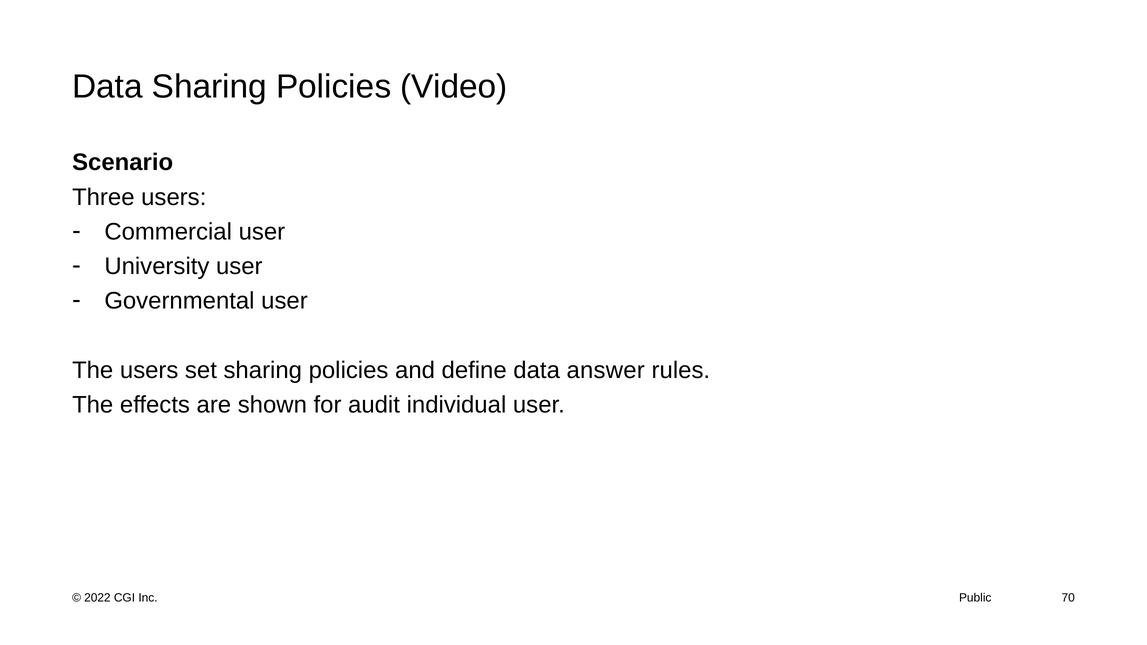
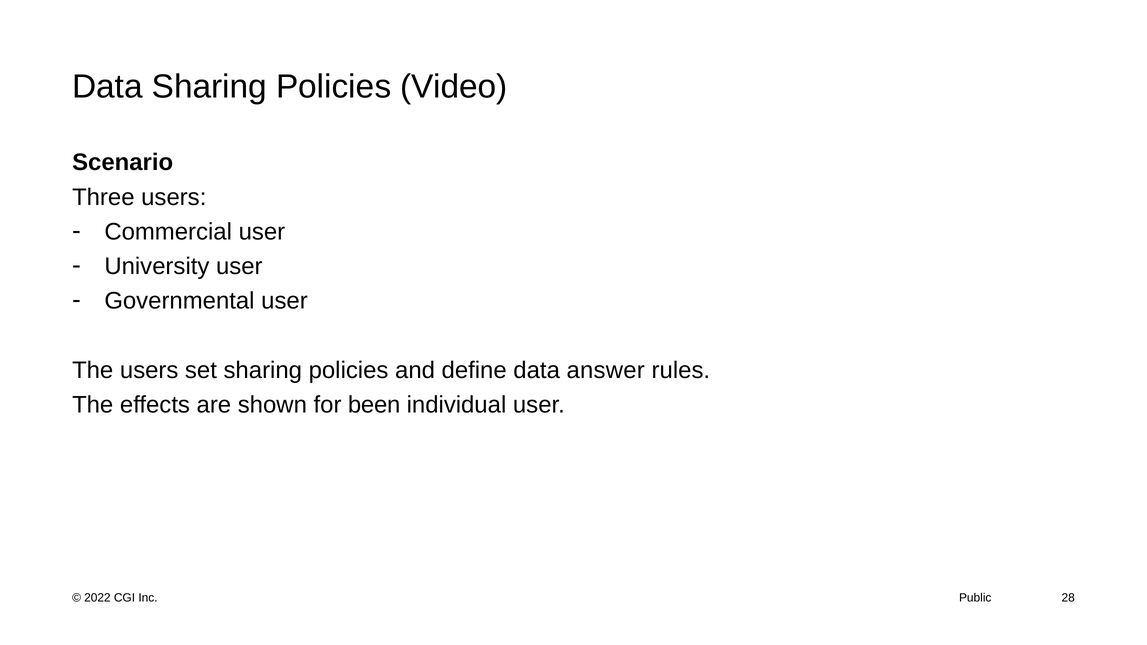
audit: audit -> been (374, 405)
70: 70 -> 28 (1068, 598)
